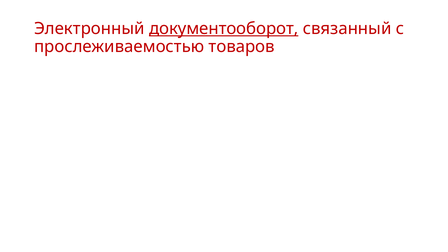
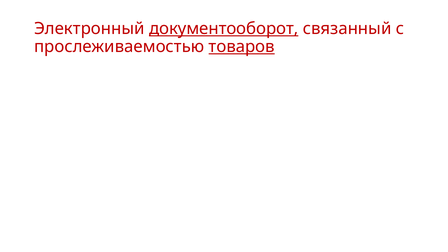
товаров underline: none -> present (242, 47)
